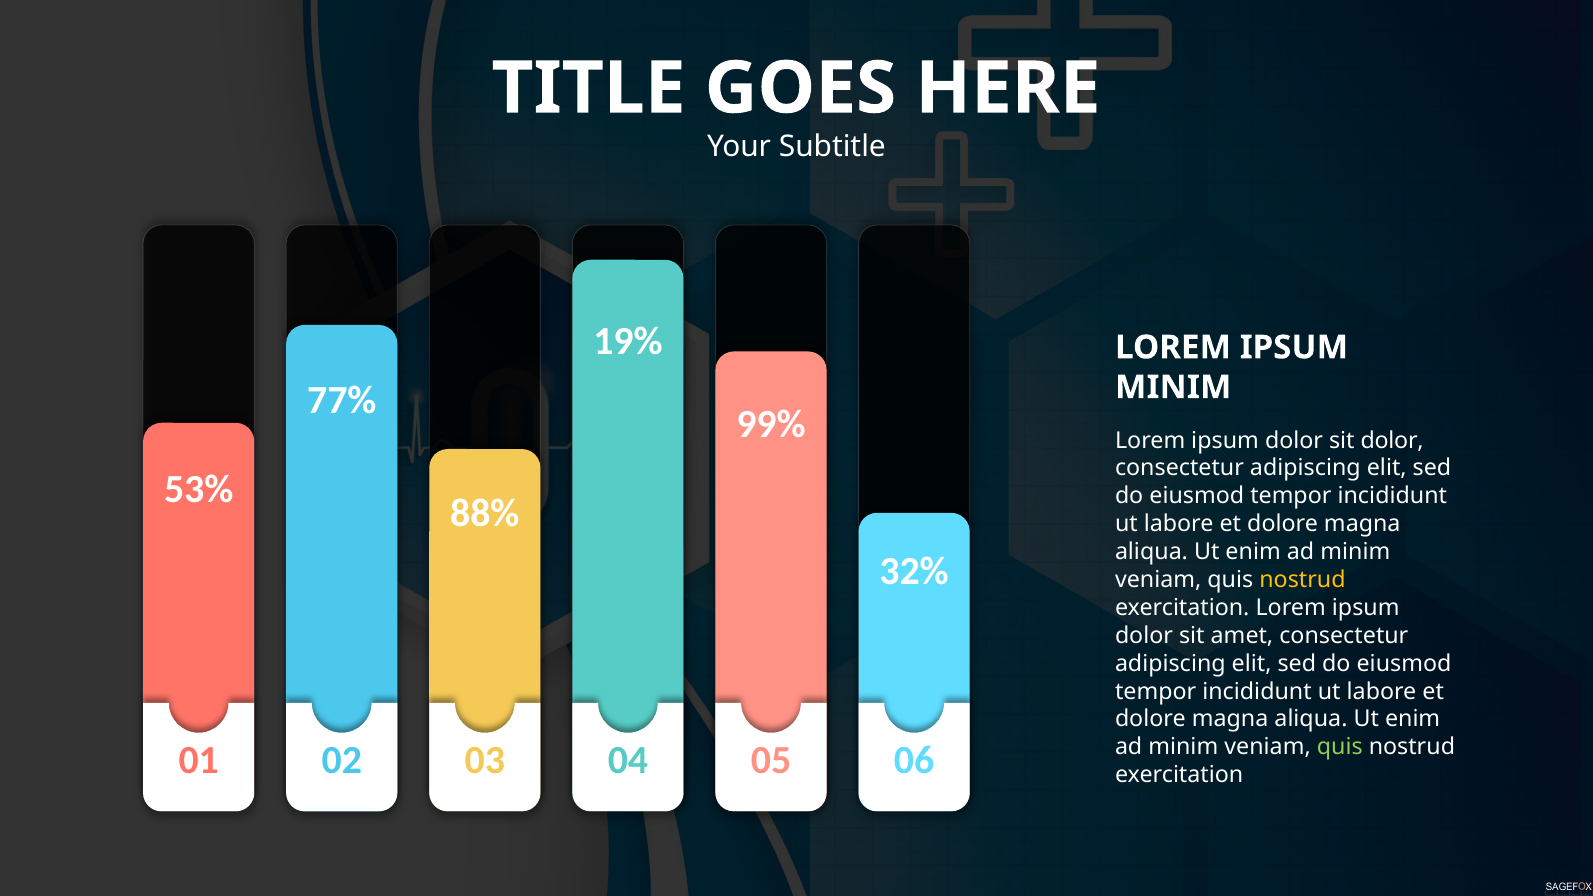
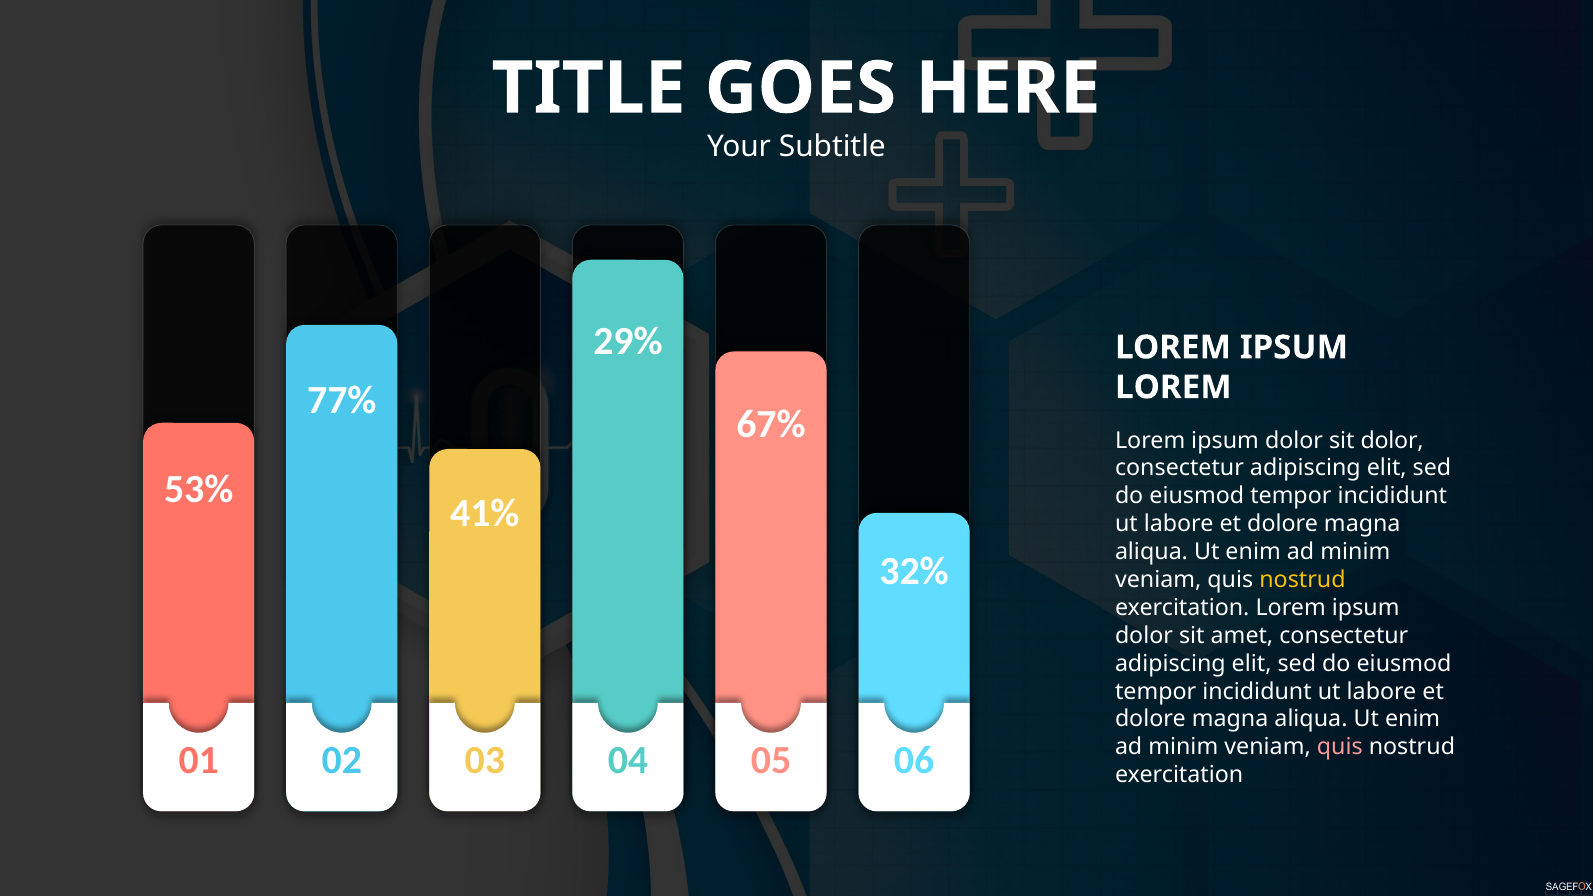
19%: 19% -> 29% (628, 341)
MINIM: MINIM -> LOREM (1173, 387)
99%: 99% -> 67% (771, 425)
88%: 88% -> 41% (485, 514)
quis colour: light green -> pink (1340, 747)
